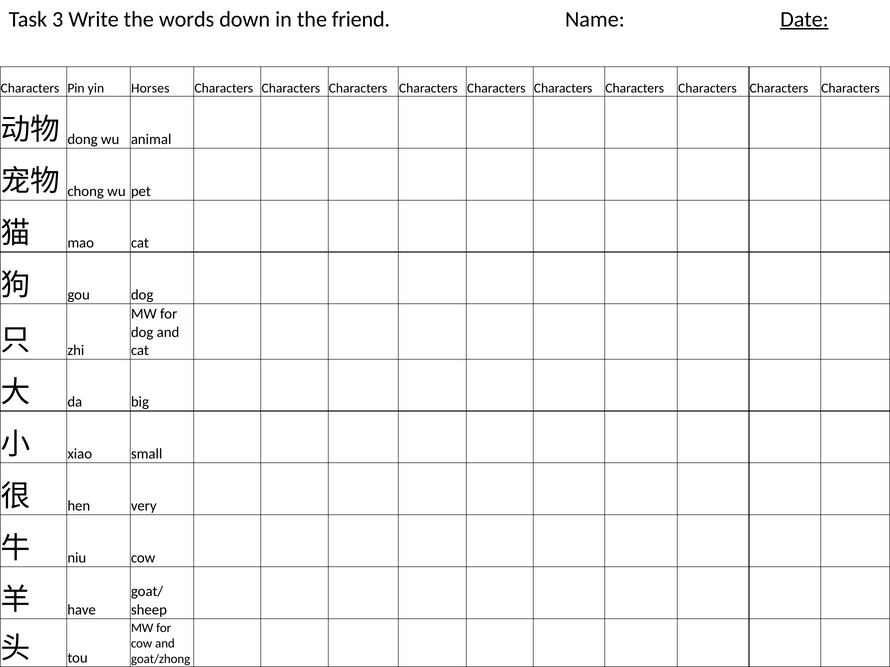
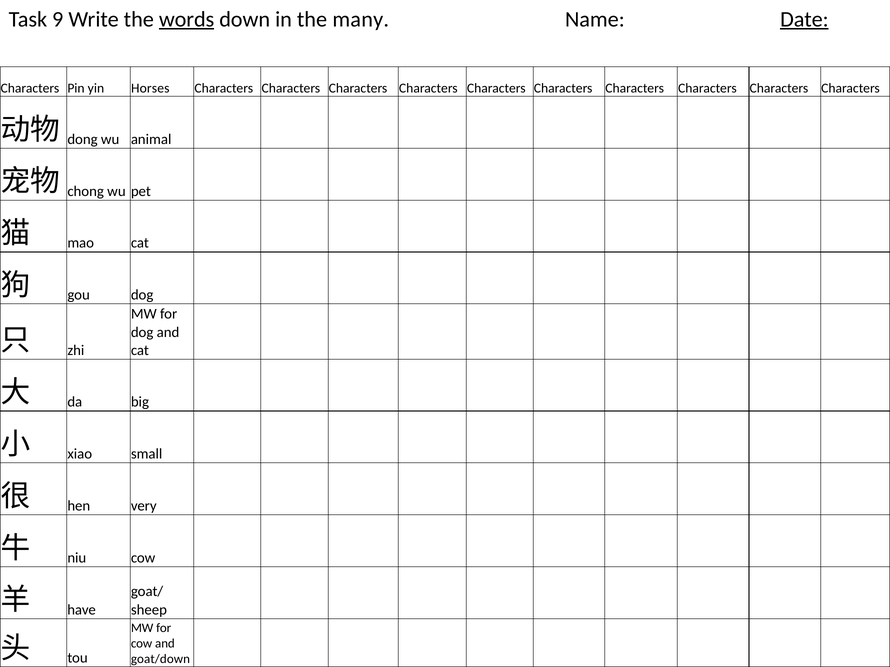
3: 3 -> 9 (58, 19)
words underline: none -> present (187, 19)
friend: friend -> many (361, 19)
goat/zhong: goat/zhong -> goat/down (160, 660)
